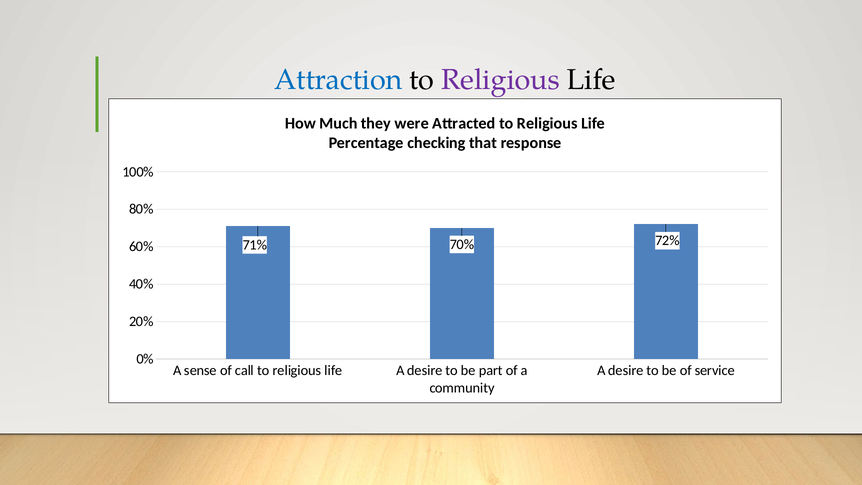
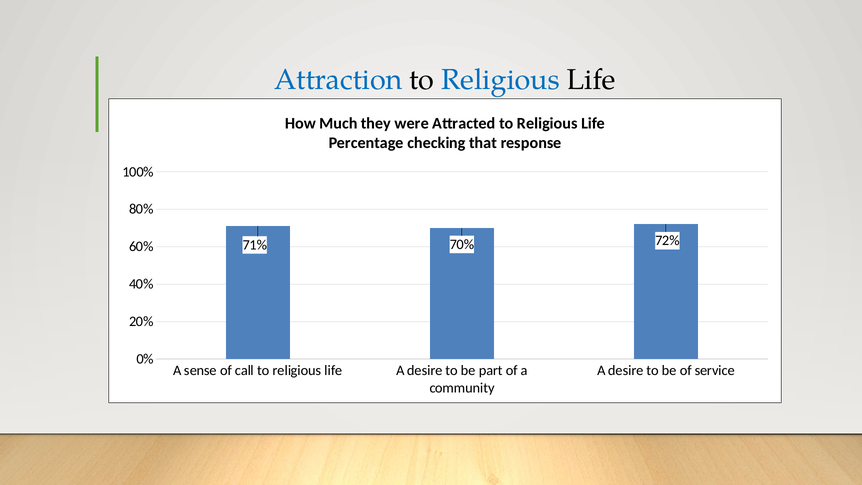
Religious colour: purple -> blue (501, 79)
